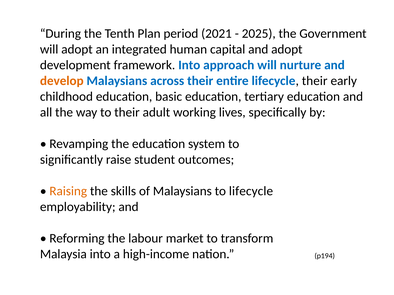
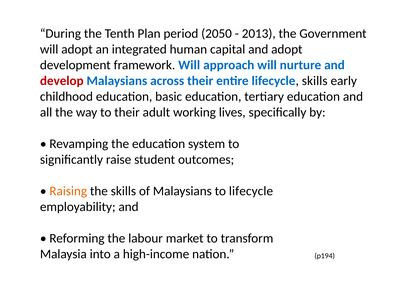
2021: 2021 -> 2050 (217, 34)
2025: 2025 -> 2013 (259, 34)
framework Into: Into -> Will (189, 65)
develop colour: orange -> red (62, 81)
lifecycle their: their -> skills (315, 81)
